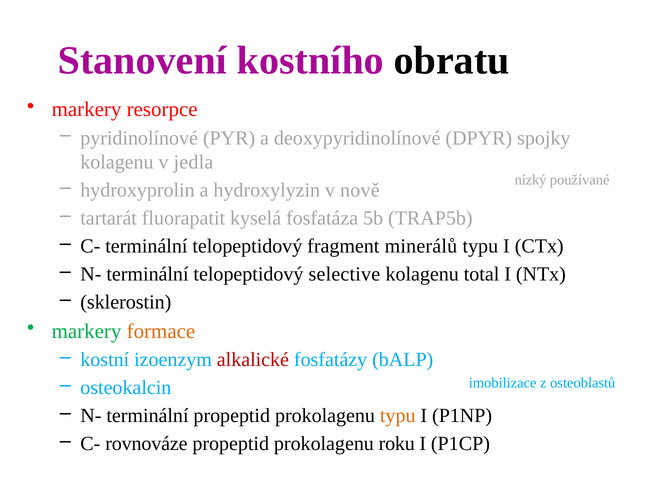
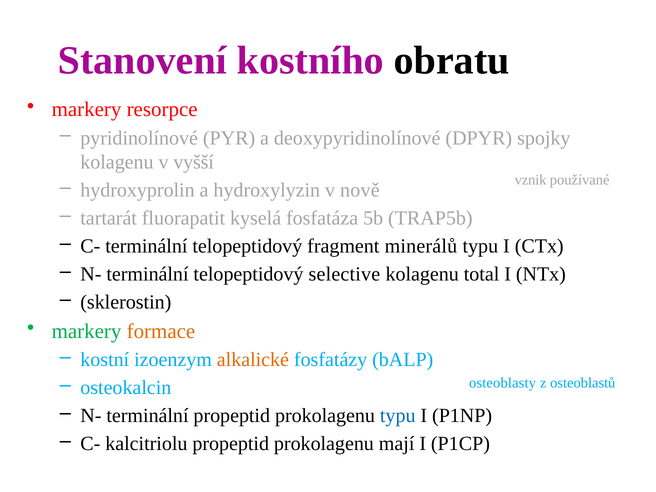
jedla: jedla -> vyšší (194, 162)
nízký: nízký -> vznik (531, 180)
alkalické colour: red -> orange (253, 360)
imobilizace: imobilizace -> osteoblasty (503, 383)
typu colour: orange -> blue (398, 416)
rovnováze: rovnováze -> kalcitriolu (146, 444)
roku: roku -> mají (397, 444)
